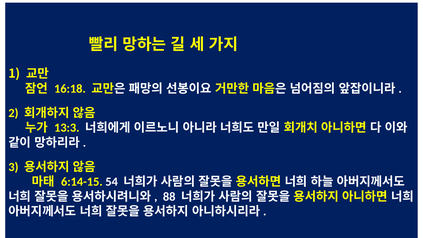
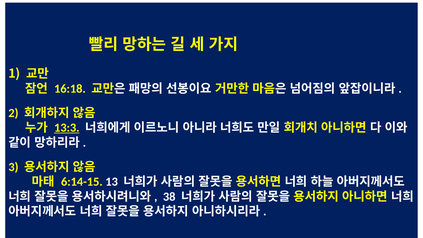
13:3 underline: none -> present (67, 128)
54: 54 -> 13 (112, 182)
88: 88 -> 38 (169, 197)
